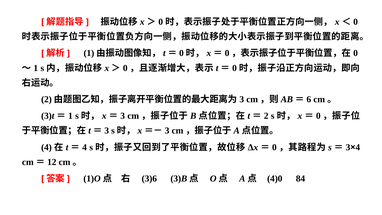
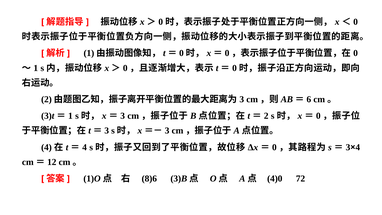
3)6: 3)6 -> 8)6 (149, 178)
84: 84 -> 72 (301, 178)
